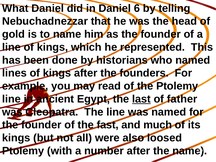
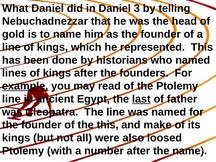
6: 6 -> 3 (137, 8)
example underline: none -> present (25, 86)
the fast: fast -> this (108, 125)
much: much -> make (158, 125)
